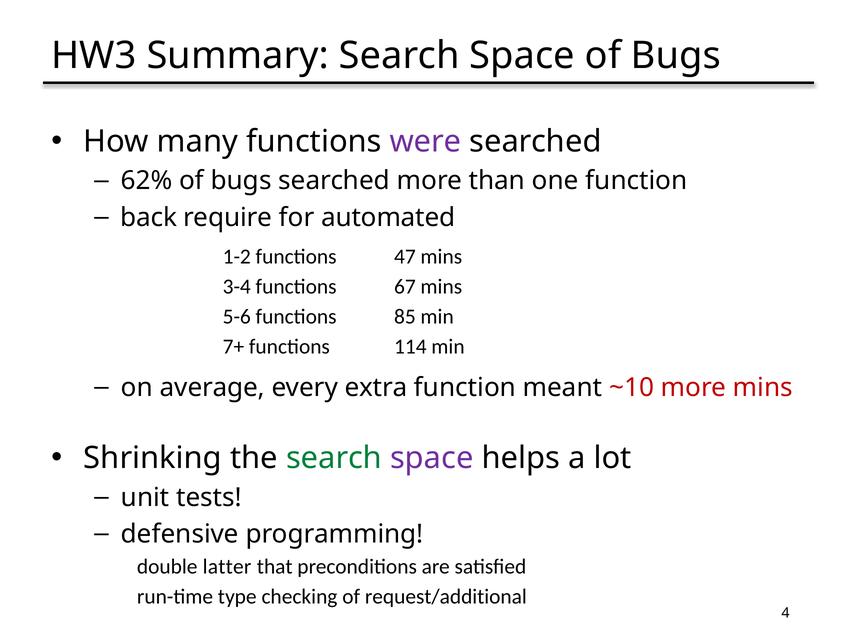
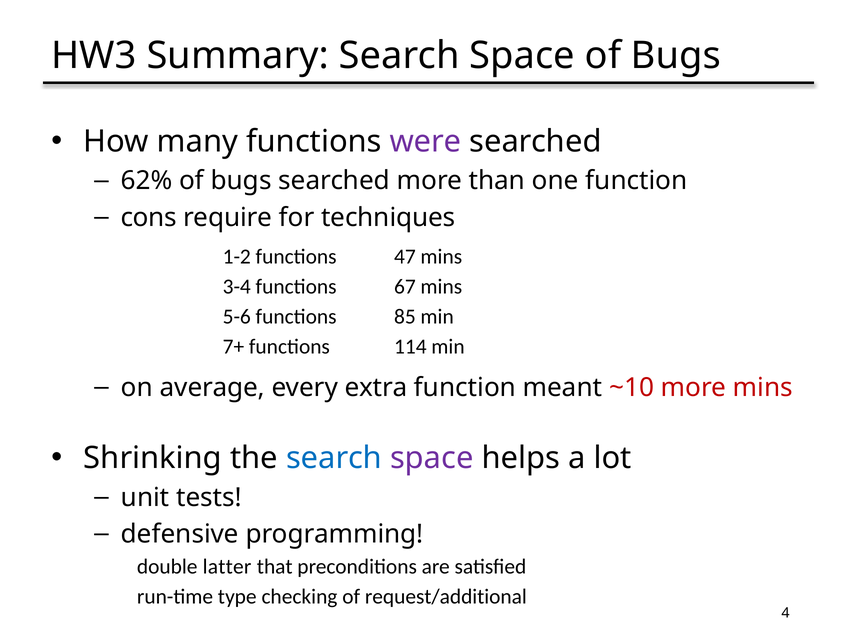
back: back -> cons (149, 217)
automated: automated -> techniques (388, 217)
search colour: green -> blue (334, 458)
